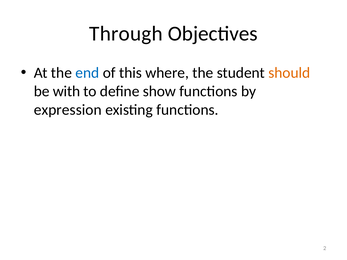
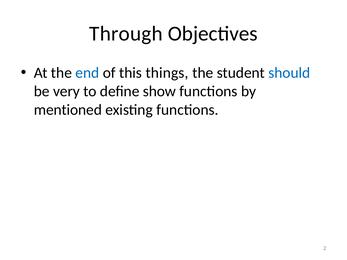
where: where -> things (167, 73)
should colour: orange -> blue (289, 73)
with: with -> very (66, 91)
expression: expression -> mentioned (68, 110)
